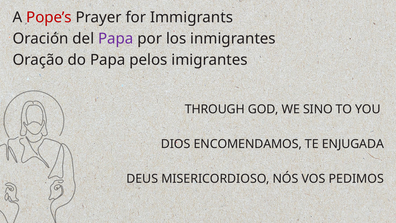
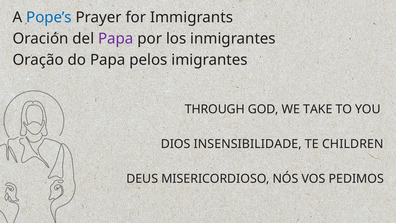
Pope’s colour: red -> blue (49, 17)
SINO: SINO -> TAKE (318, 109)
ENCOMENDAMOS: ENCOMENDAMOS -> INSENSIBILIDADE (248, 144)
ENJUGADA: ENJUGADA -> CHILDREN (353, 144)
